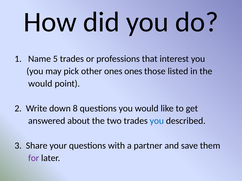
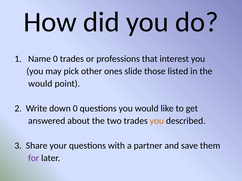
Name 5: 5 -> 0 (55, 59)
ones ones: ones -> slide (133, 71)
down 8: 8 -> 0 (75, 109)
you colour: blue -> orange (157, 121)
